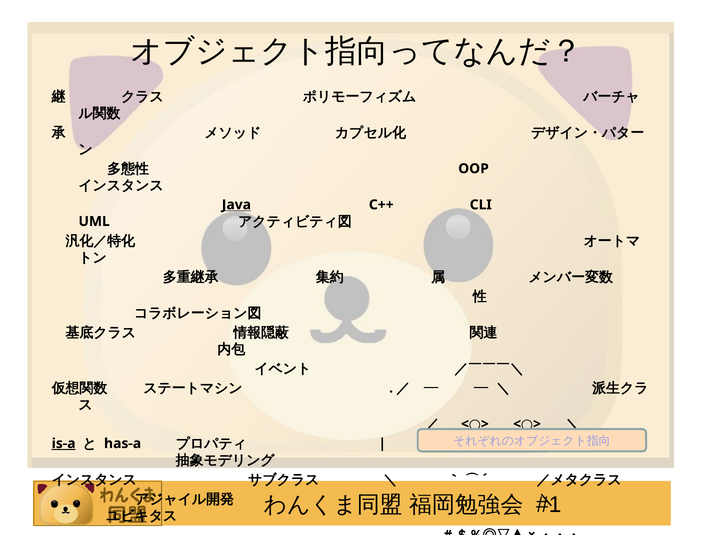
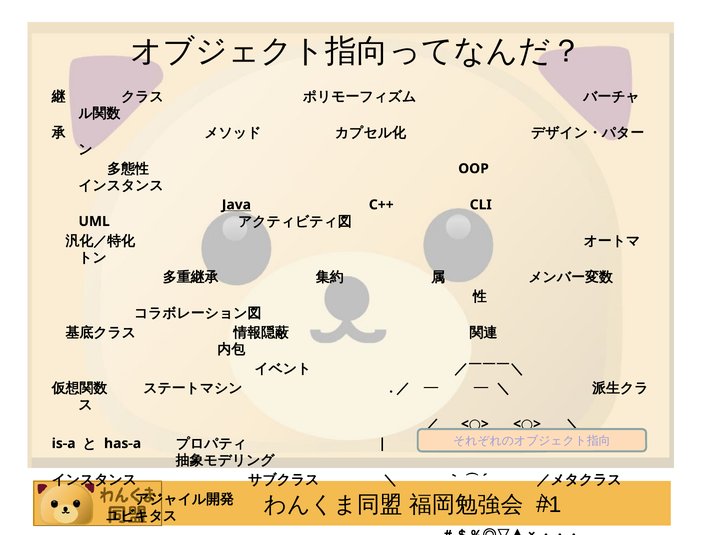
is-a underline: present -> none (64, 443)
